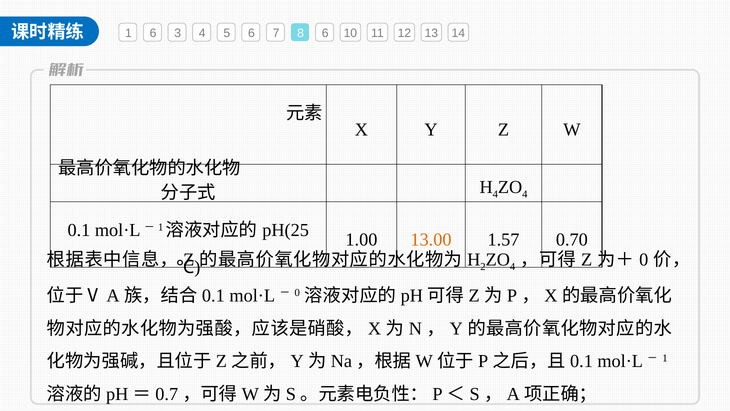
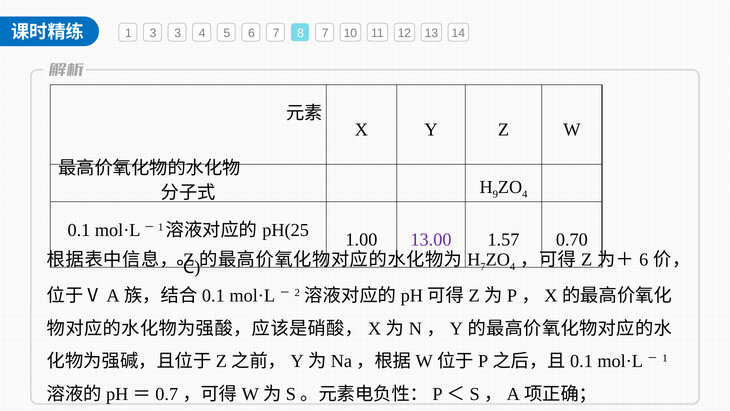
1 6: 6 -> 3 (153, 33)
8 6: 6 -> 7 (325, 33)
4: 4 -> 9 (495, 194)
13.00 colour: orange -> purple (431, 239)
2: 2 -> 7 (483, 267)
0: 0 -> 6 (644, 260)
0: 0 -> 2 (297, 292)
